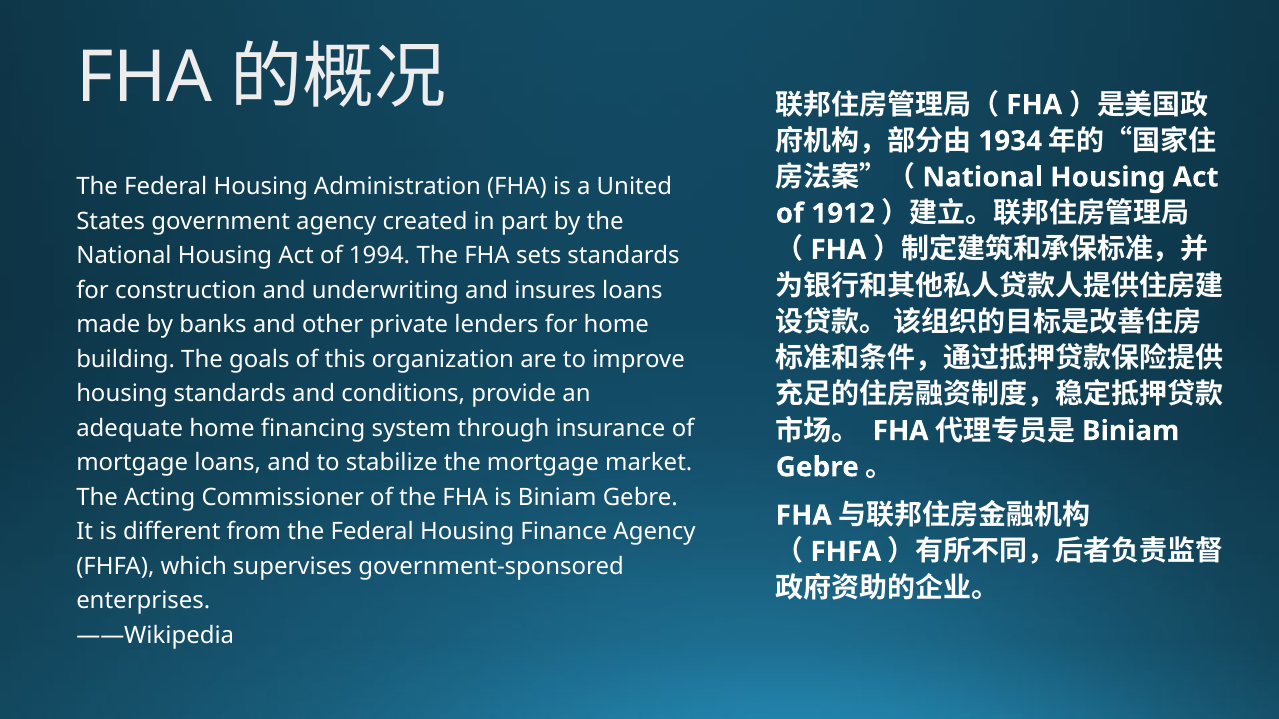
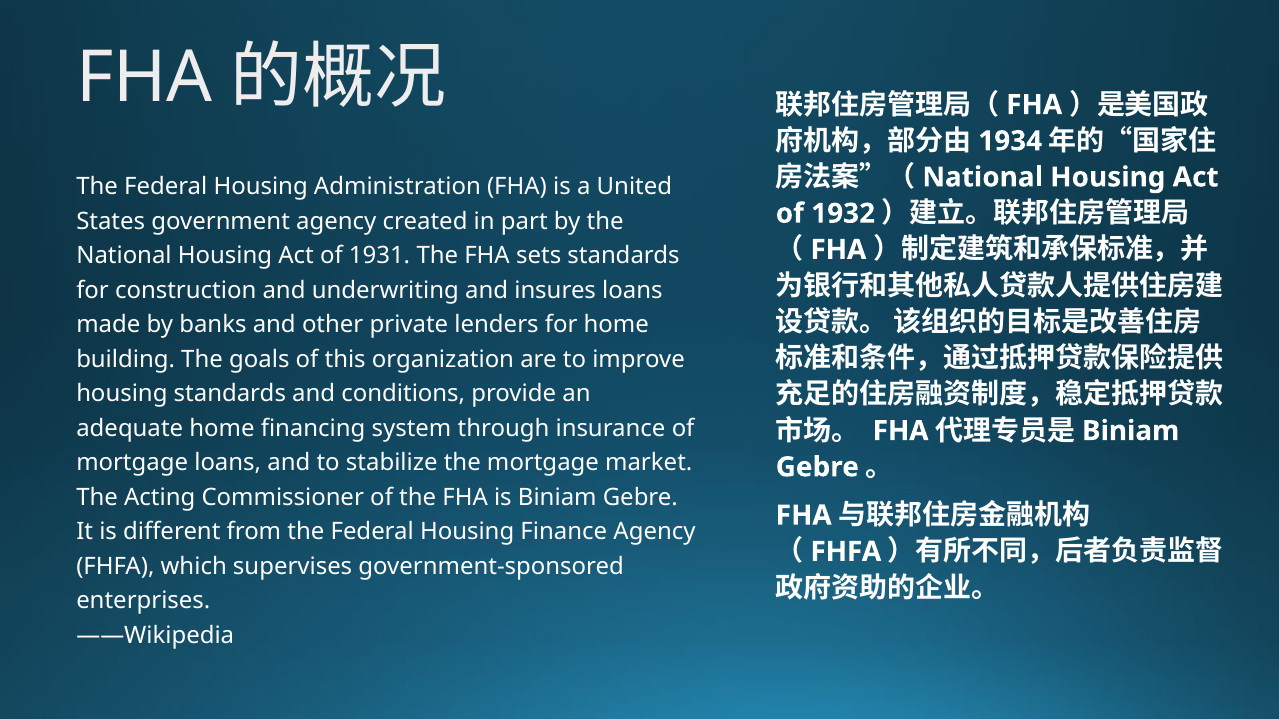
1912: 1912 -> 1932 (843, 214)
1994: 1994 -> 1931 (380, 256)
